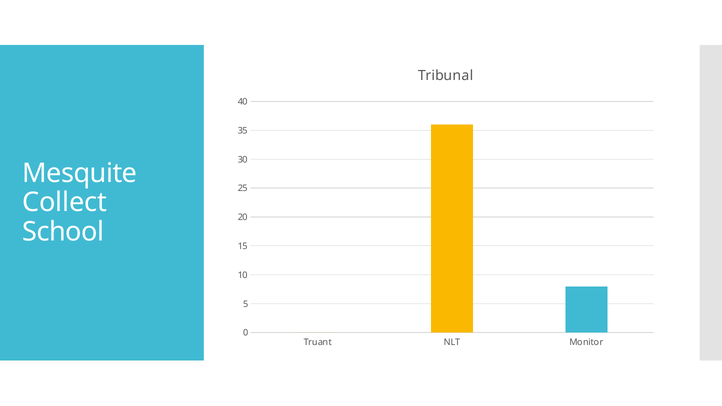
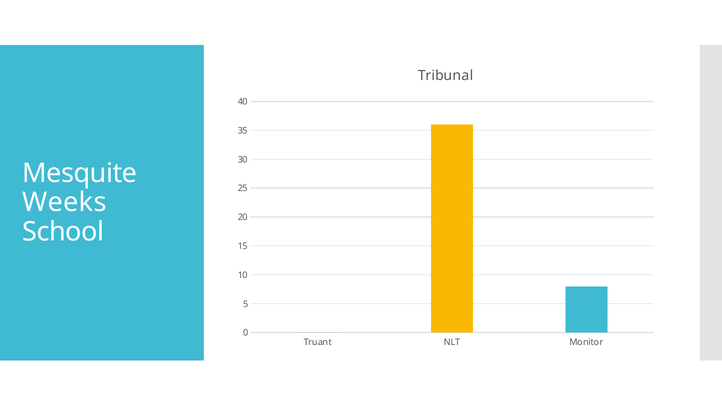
Collect: Collect -> Weeks (64, 203)
